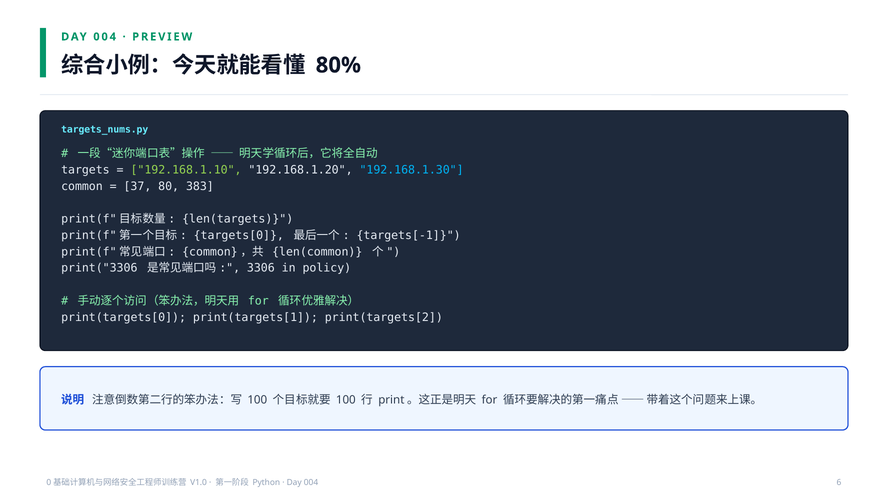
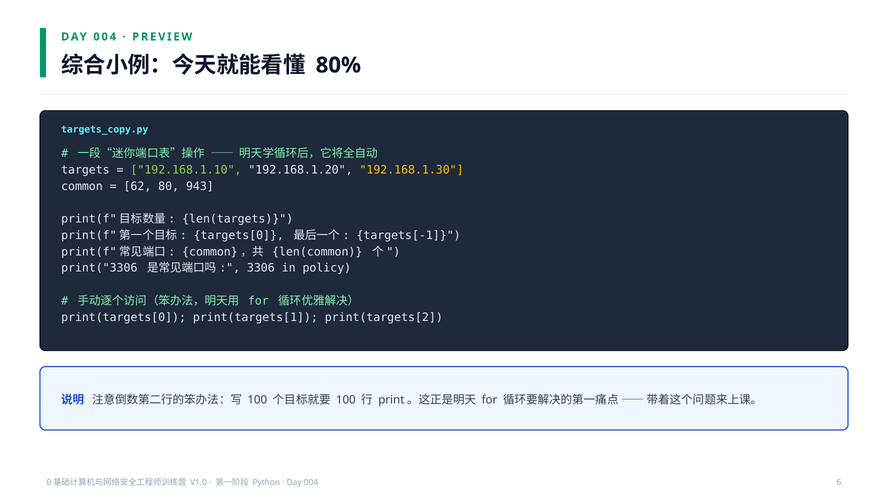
targets_nums.py: targets_nums.py -> targets_copy.py (105, 129)
192.168.1.30 colour: light blue -> yellow (412, 170)
37: 37 -> 62 (137, 186)
383: 383 -> 943 (200, 186)
